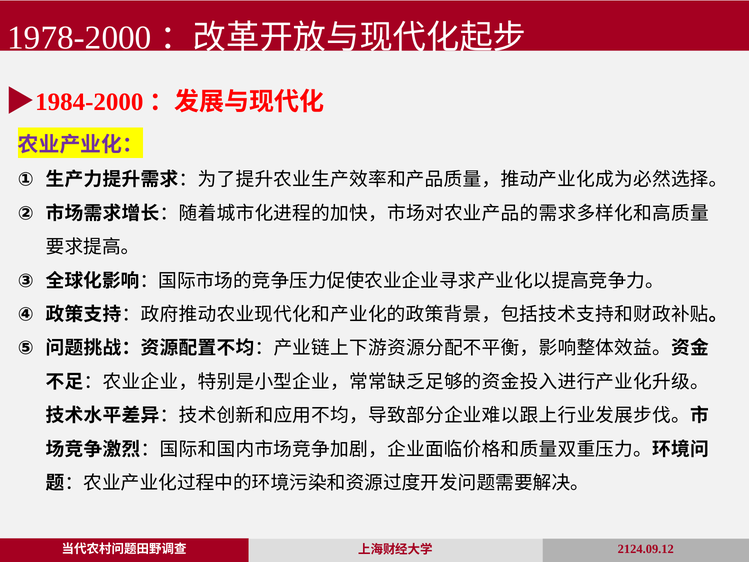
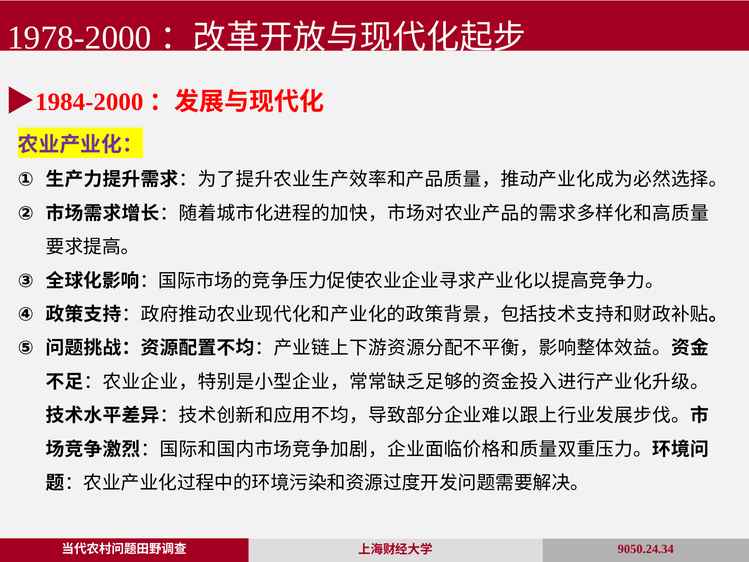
2124.09.12: 2124.09.12 -> 9050.24.34 (646, 549)
